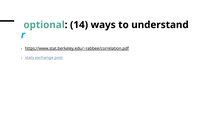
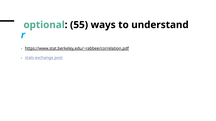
14: 14 -> 55 (79, 25)
